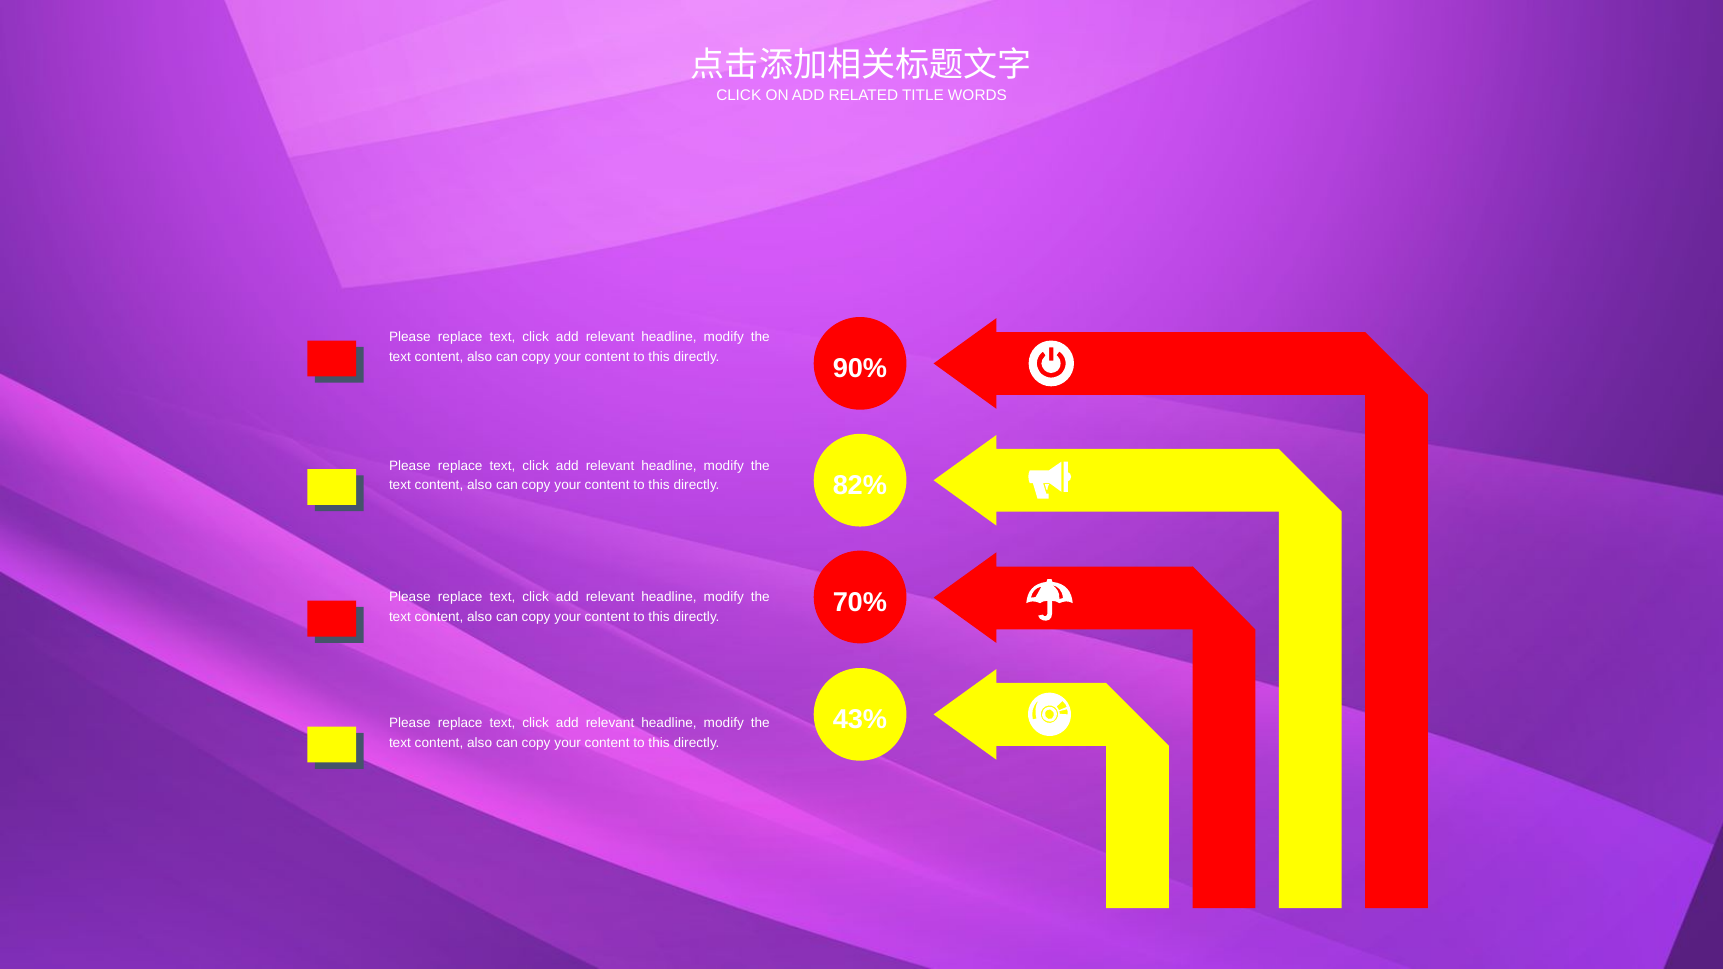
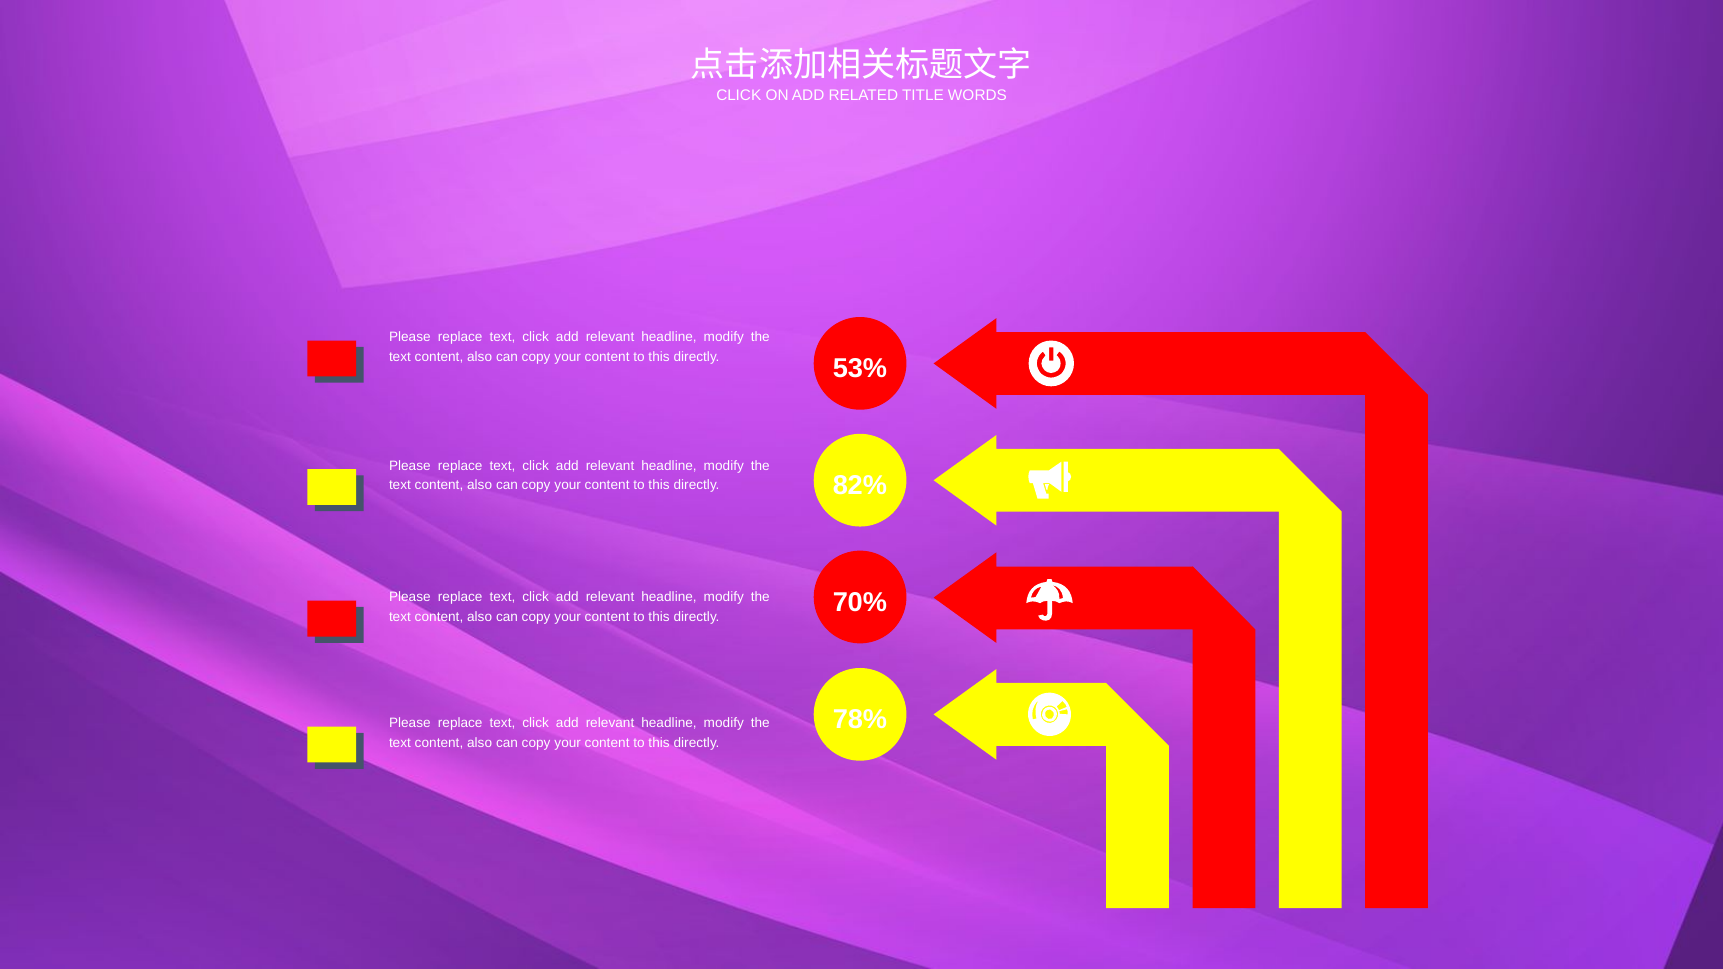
90%: 90% -> 53% (860, 368)
43%: 43% -> 78% (860, 719)
